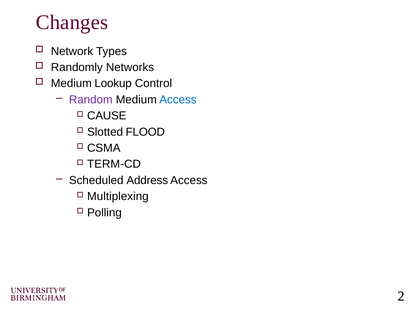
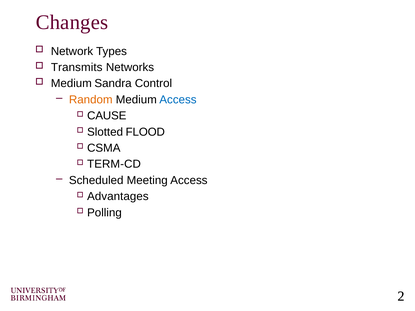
Randomly: Randomly -> Transmits (77, 67)
Lookup: Lookup -> Sandra (113, 84)
Random colour: purple -> orange (91, 100)
Address: Address -> Meeting (147, 180)
Multiplexing: Multiplexing -> Advantages (118, 197)
